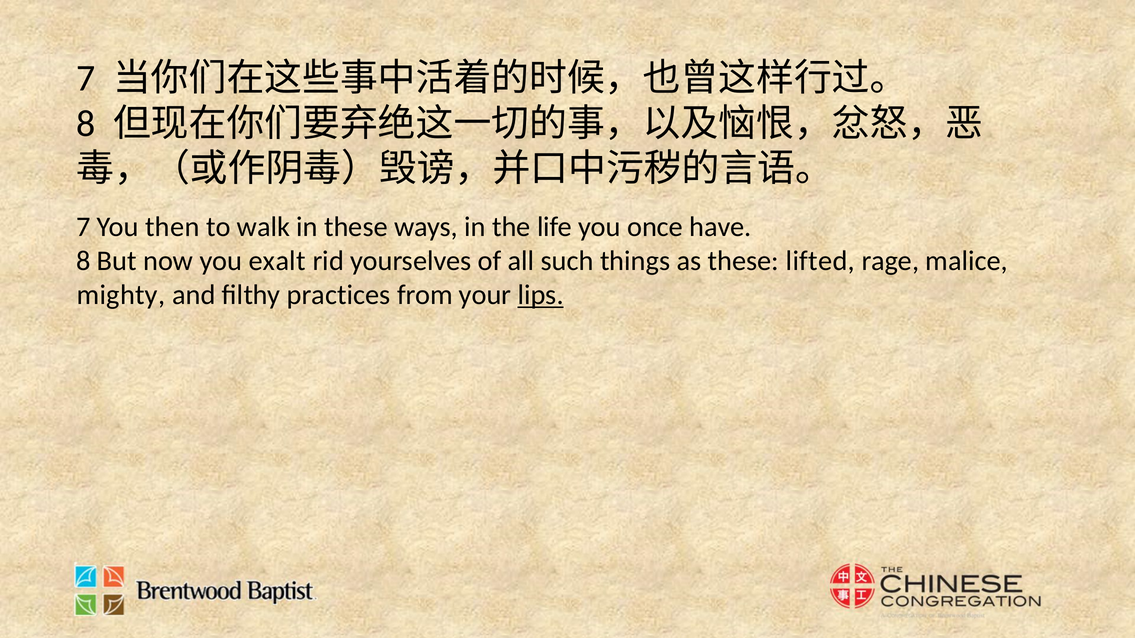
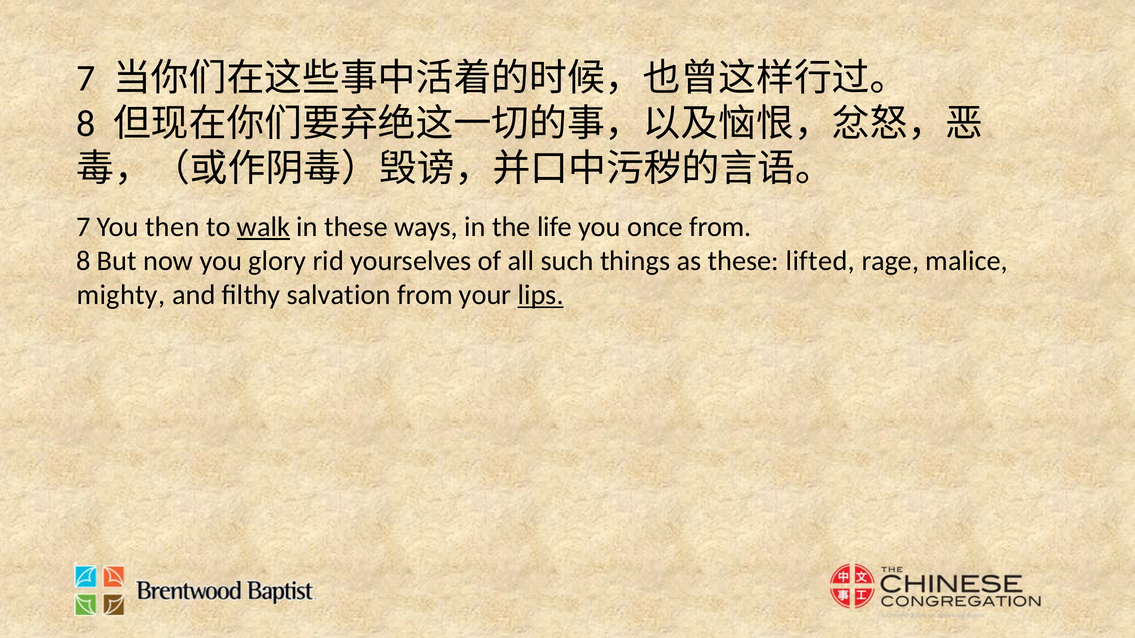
walk underline: none -> present (263, 227)
once have: have -> from (720, 227)
exalt: exalt -> glory (277, 261)
practices: practices -> salvation (339, 295)
